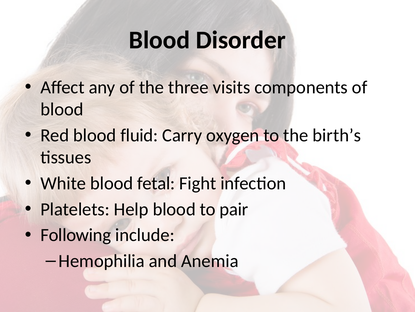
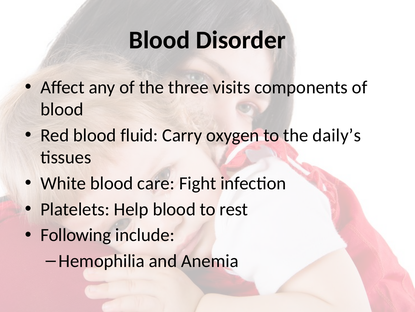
birth’s: birth’s -> daily’s (337, 135)
fetal: fetal -> care (156, 183)
pair: pair -> rest (234, 209)
